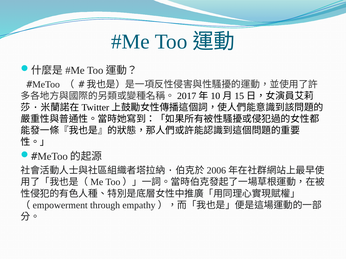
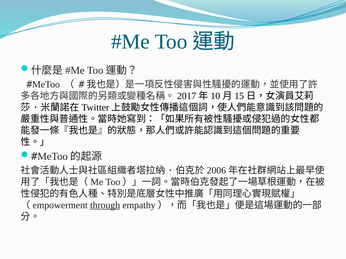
through underline: none -> present (105, 206)
